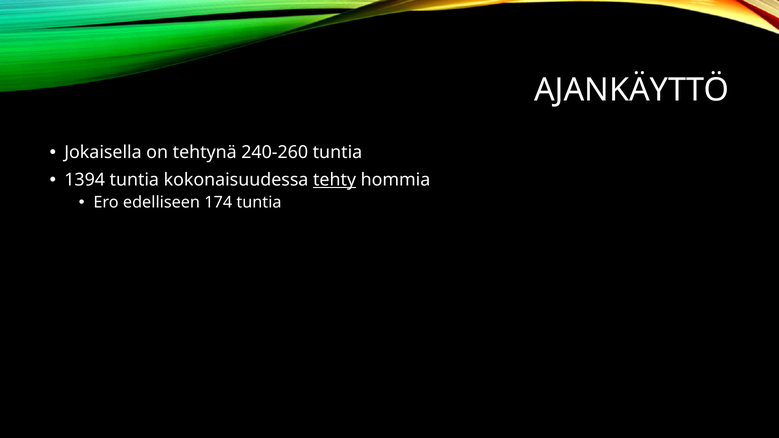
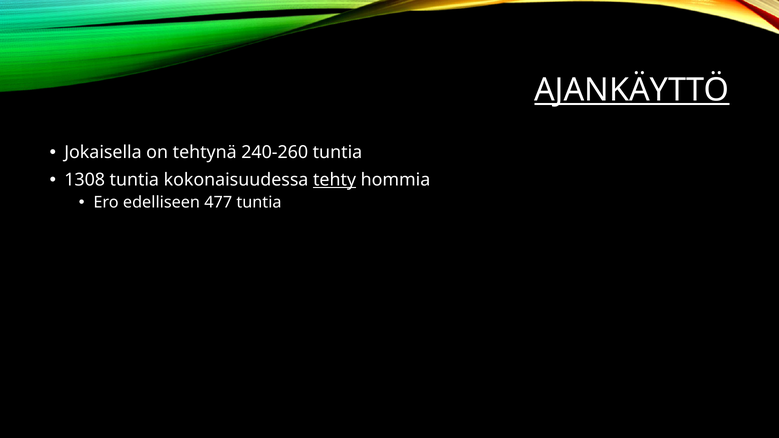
AJANKÄYTTÖ underline: none -> present (632, 90)
1394: 1394 -> 1308 (85, 180)
174: 174 -> 477 (218, 203)
